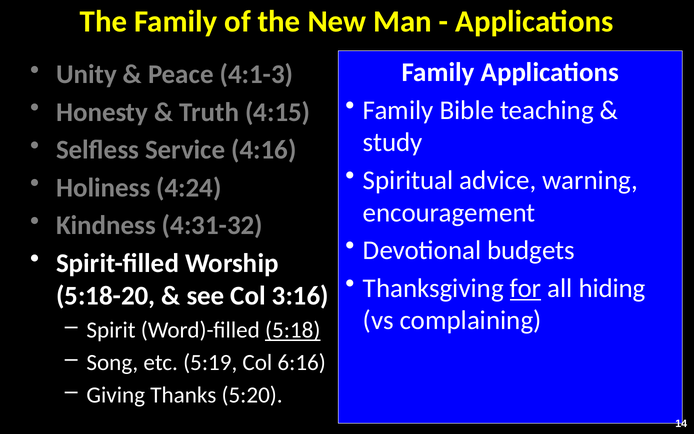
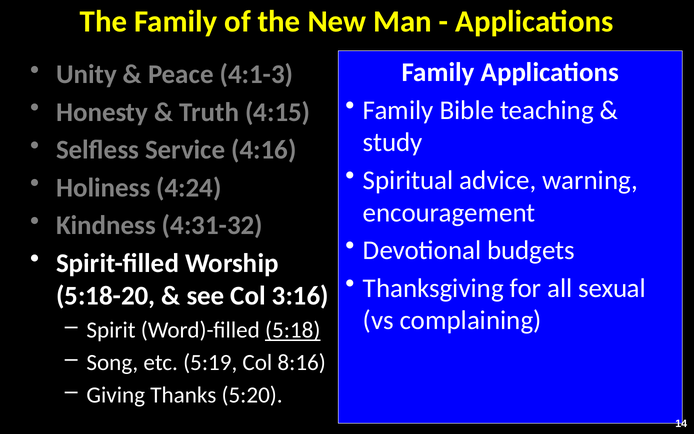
for underline: present -> none (526, 288)
hiding: hiding -> sexual (612, 288)
6:16: 6:16 -> 8:16 (302, 362)
